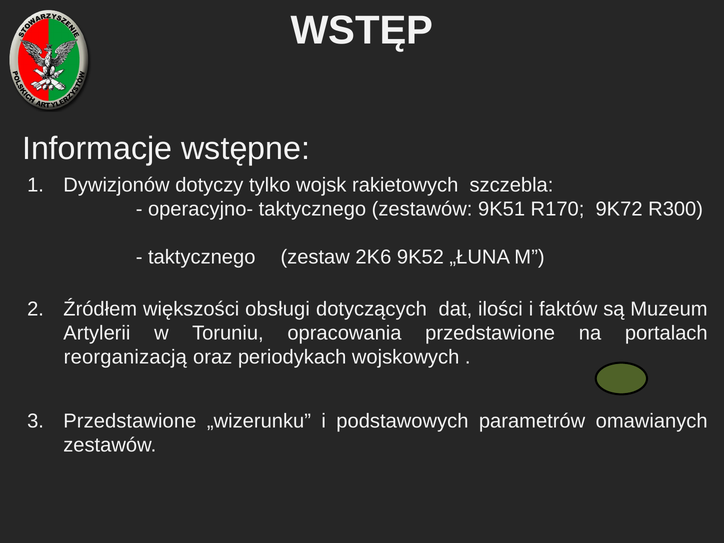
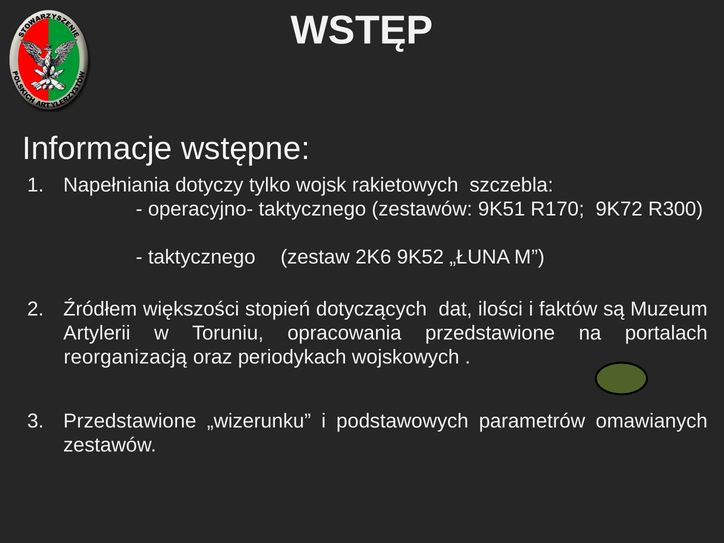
Dywizjonów: Dywizjonów -> Napełniania (117, 185)
obsługi: obsługi -> stopień (278, 309)
